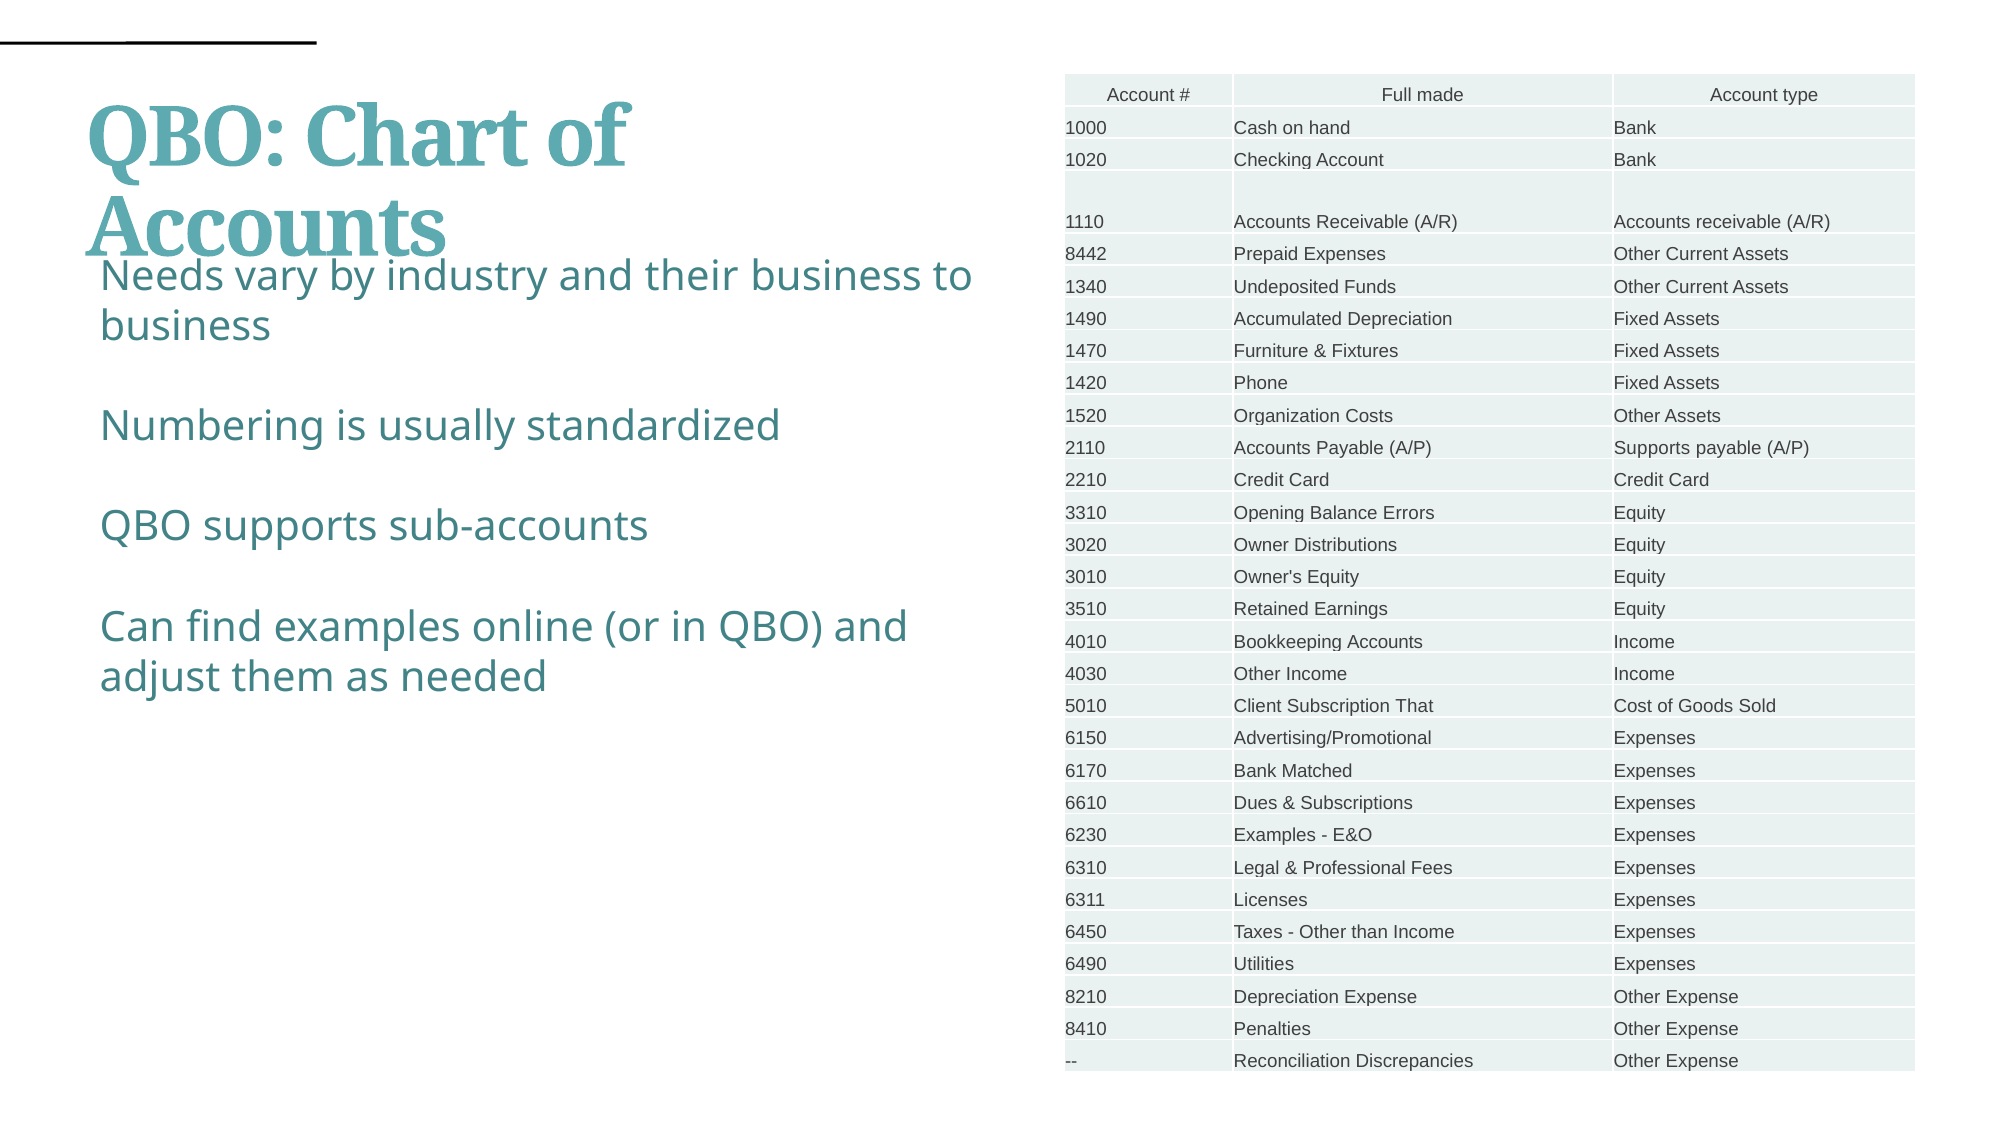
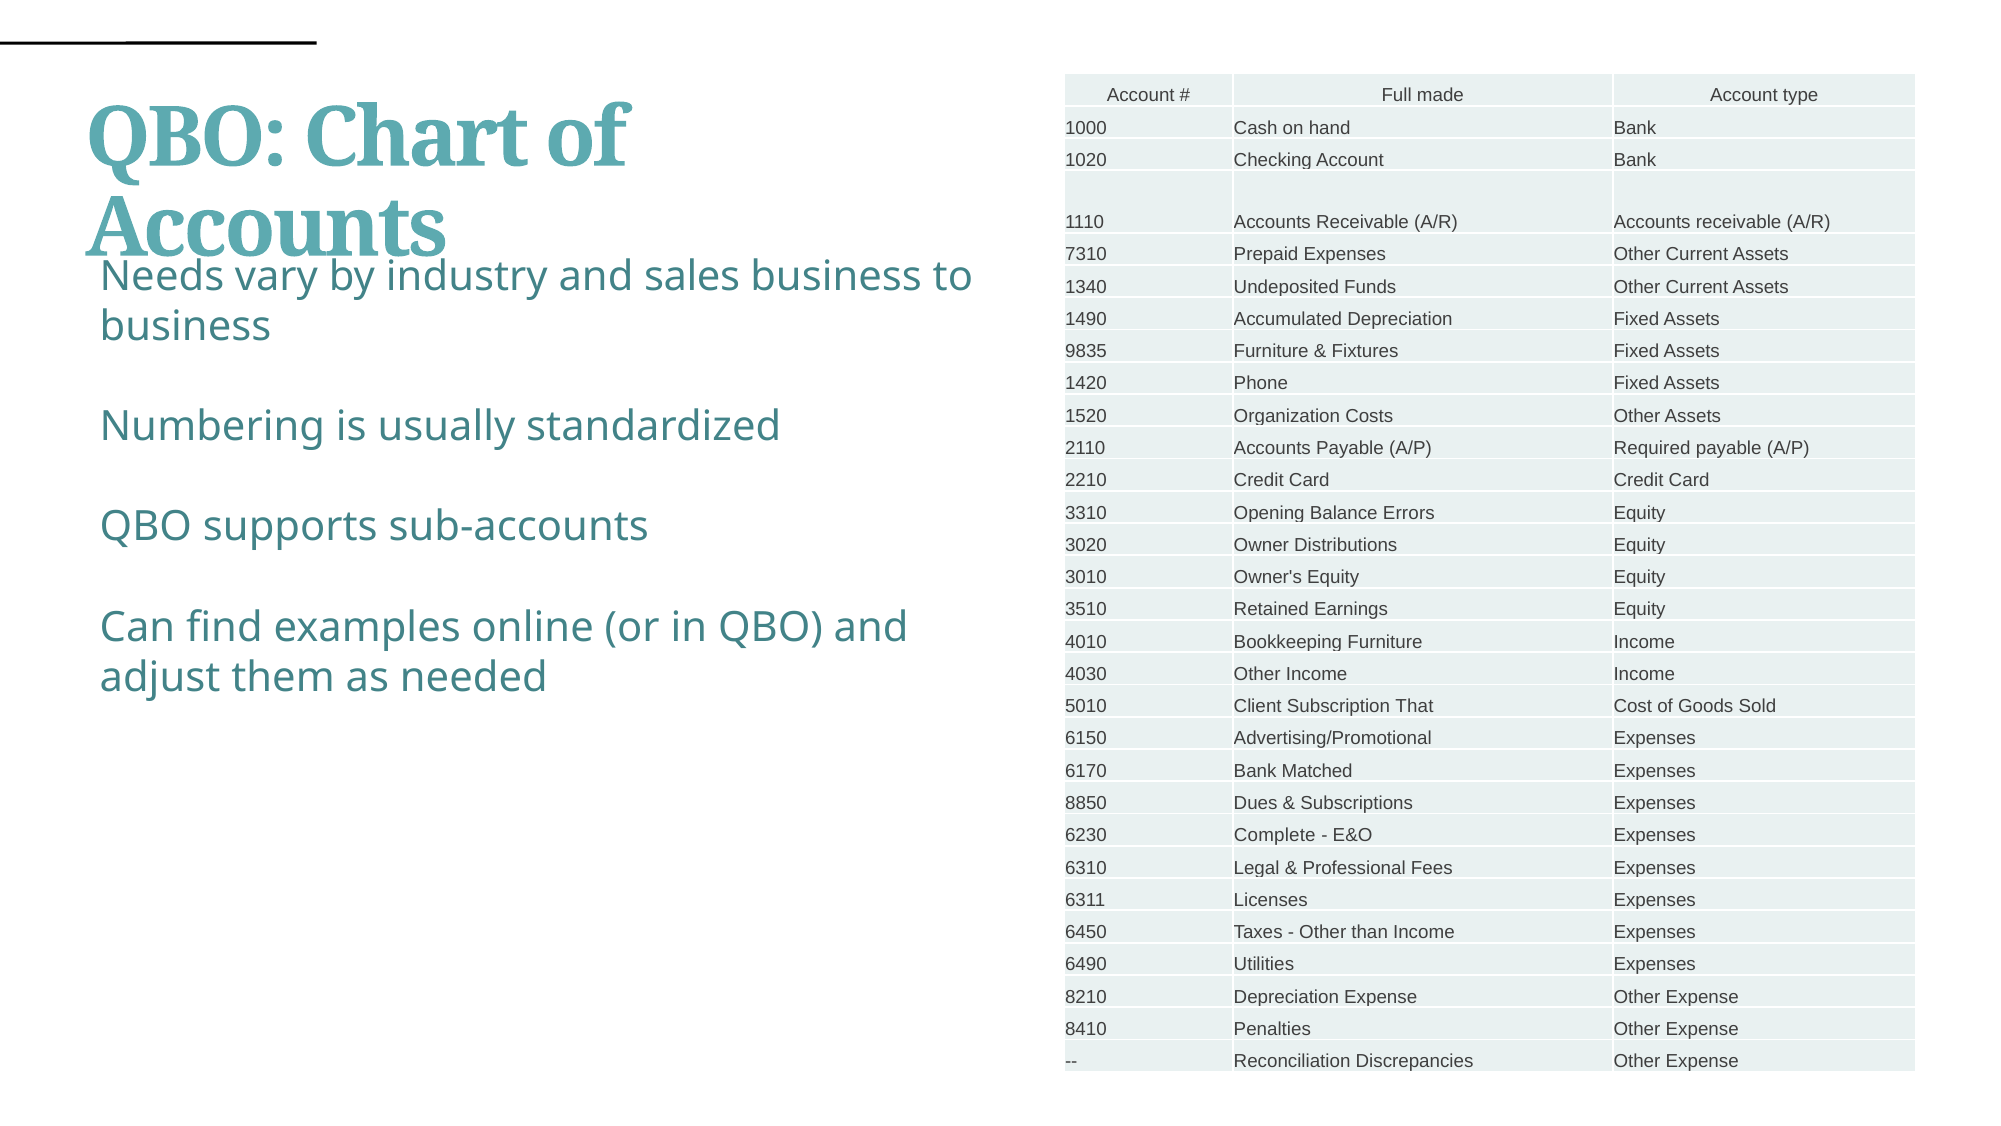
8442: 8442 -> 7310 (1086, 255)
their: their -> sales (692, 277)
1470: 1470 -> 9835 (1086, 351)
A/P Supports: Supports -> Required (1652, 448)
Bookkeeping Accounts: Accounts -> Furniture (1385, 642)
6610: 6610 -> 8850 (1086, 803)
6230 Examples: Examples -> Complete (1275, 835)
